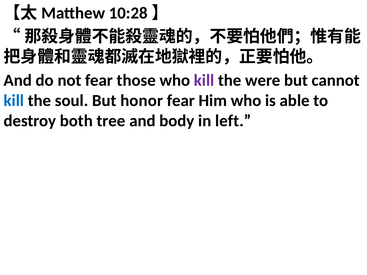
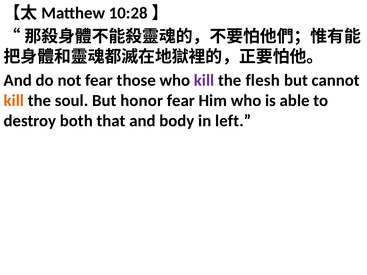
were: were -> flesh (263, 80)
kill colour: blue -> orange (14, 101)
tree: tree -> that (111, 121)
